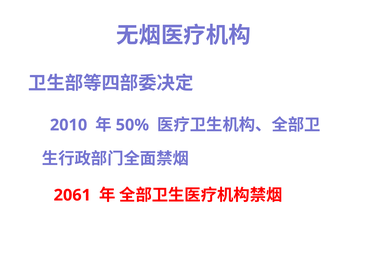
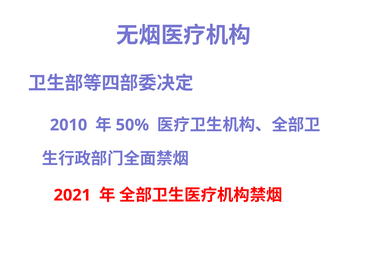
2061: 2061 -> 2021 (72, 195)
